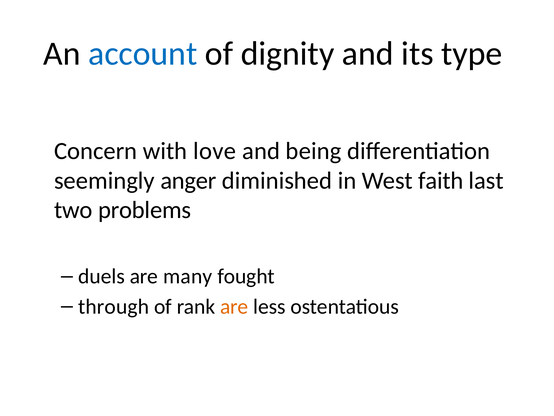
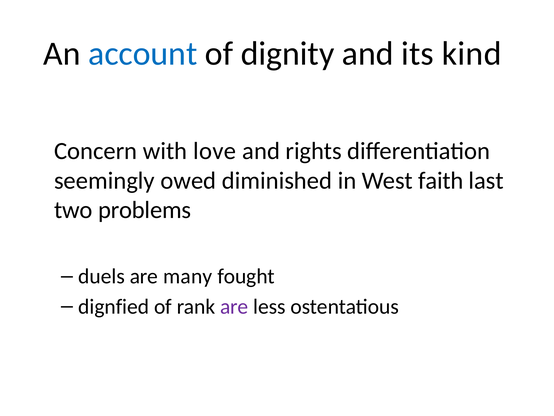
type: type -> kind (472, 54)
being: being -> rights (314, 151)
anger: anger -> owed (188, 180)
through: through -> dignfied (114, 306)
are colour: orange -> purple (234, 306)
